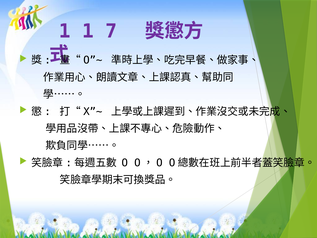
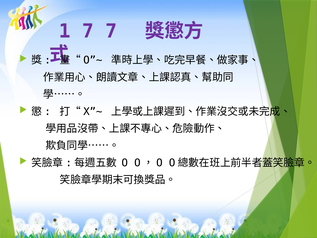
1 1: 1 -> 7 (88, 31)
